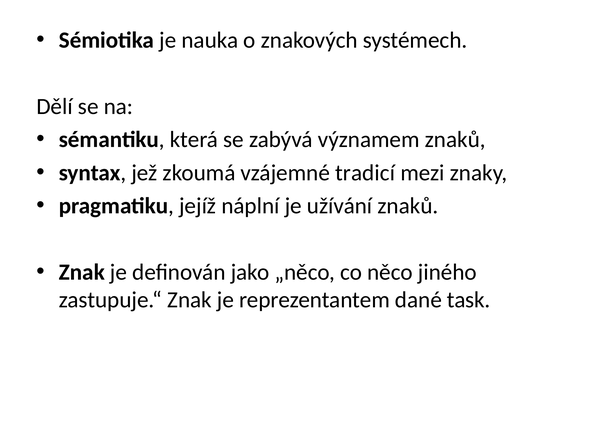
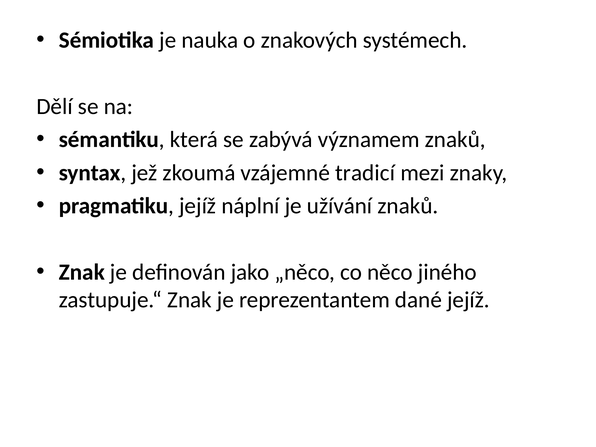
dané task: task -> jejíž (468, 300)
